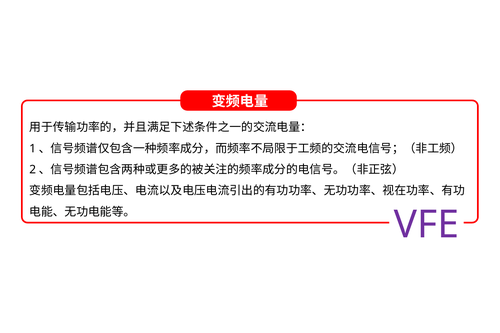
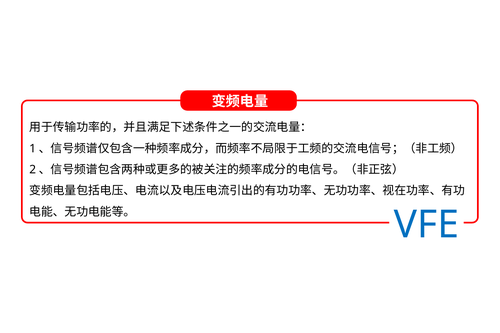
VFE colour: purple -> blue (426, 225)
